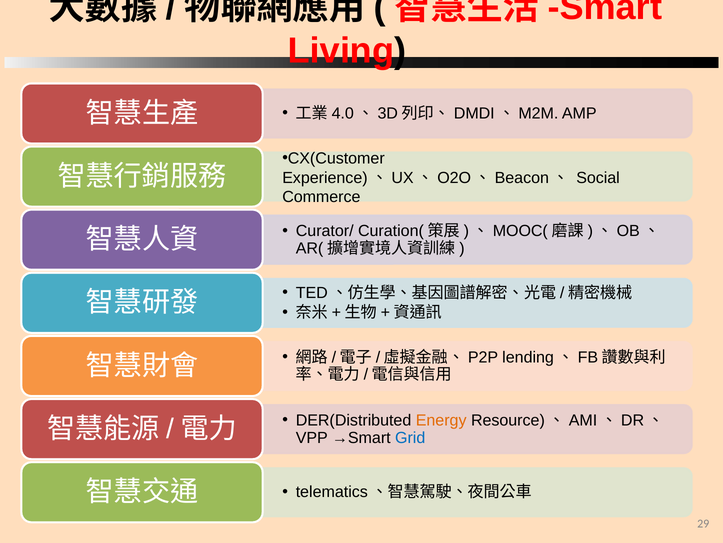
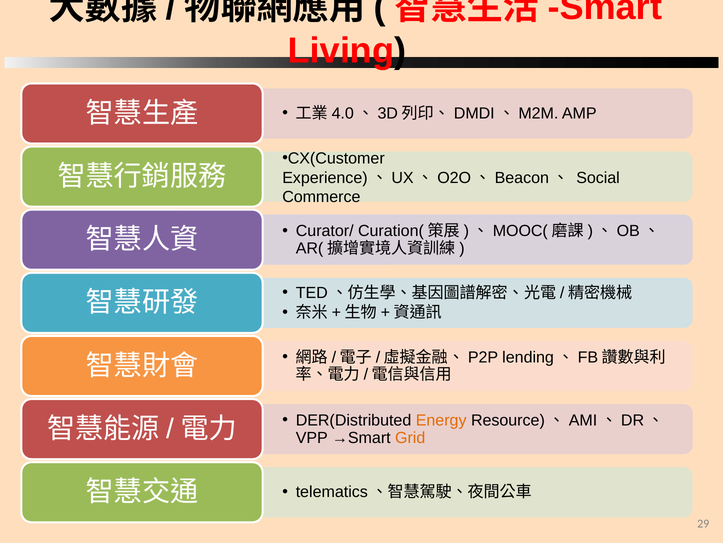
Grid colour: blue -> orange (410, 437)
